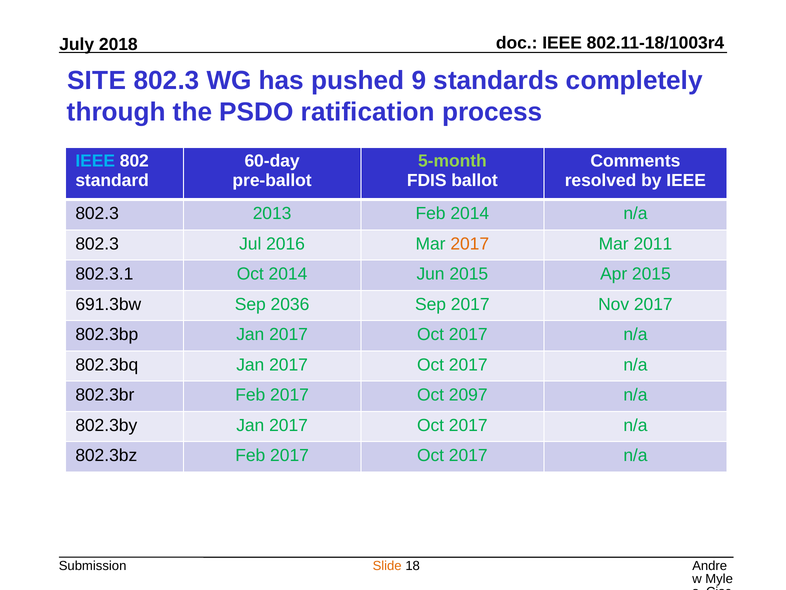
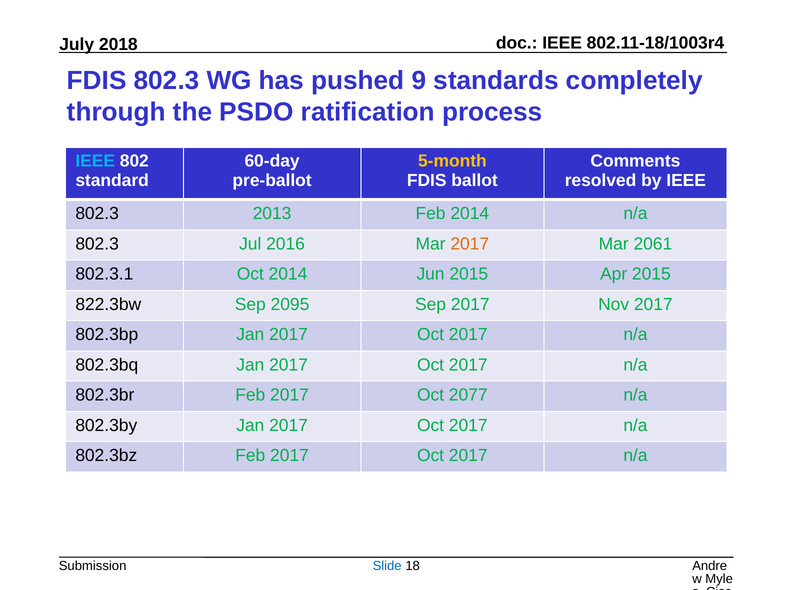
SITE: SITE -> FDIS (97, 80)
5-month colour: light green -> yellow (452, 161)
2011: 2011 -> 2061 (653, 244)
691.3bw: 691.3bw -> 822.3bw (108, 304)
2036: 2036 -> 2095 (290, 304)
2097: 2097 -> 2077 (468, 395)
Slide colour: orange -> blue (387, 565)
